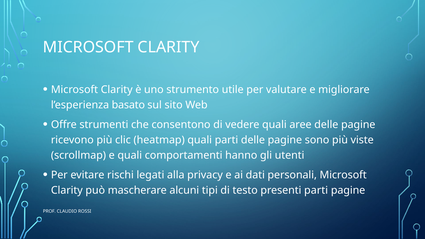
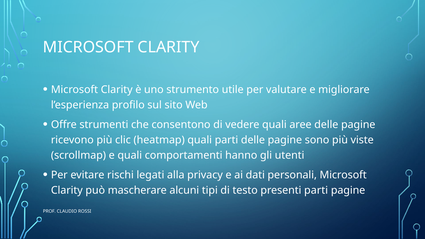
basato: basato -> profilo (128, 105)
